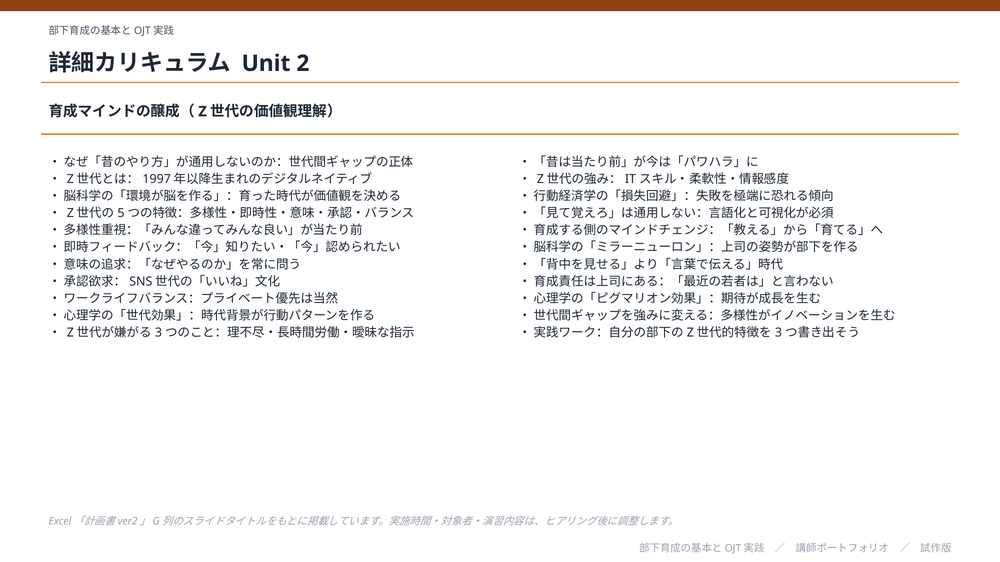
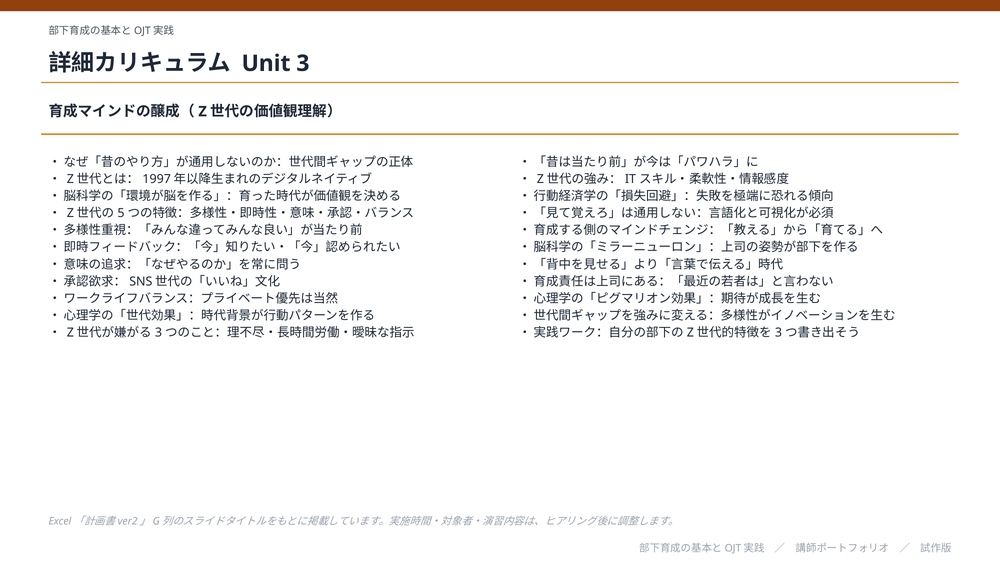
2: 2 -> 3 (303, 63)
